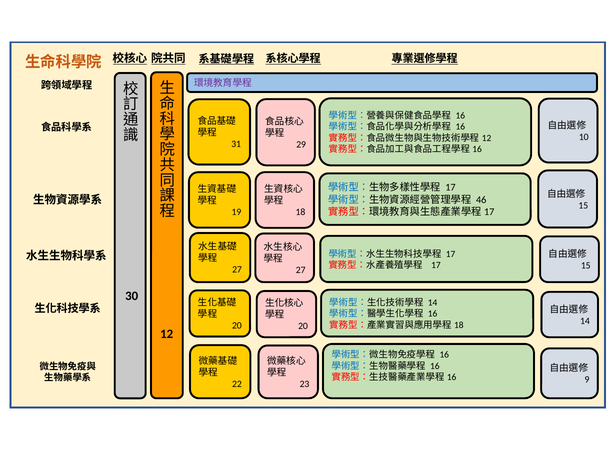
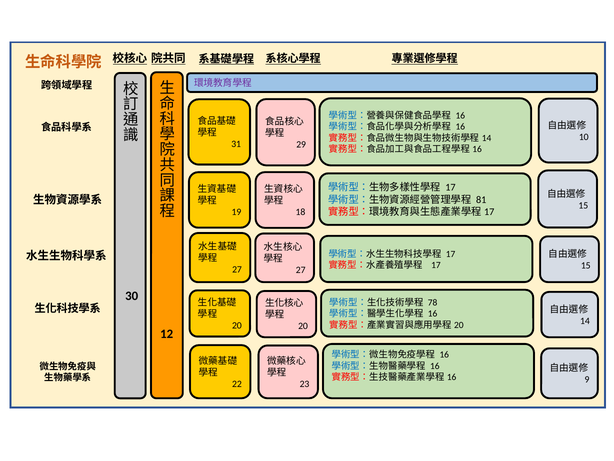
12: 12 -> 14 (487, 138)
46: 46 -> 81 (481, 200)
14: 14 -> 78 (433, 302)
18: 18 -> 20 (459, 325)
